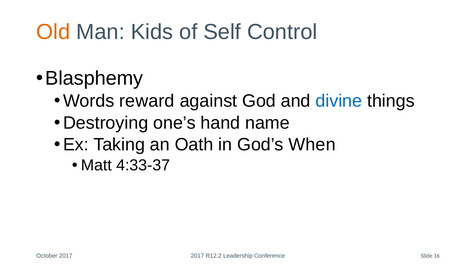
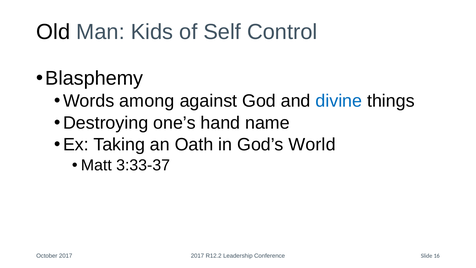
Old colour: orange -> black (53, 32)
reward: reward -> among (147, 101)
When: When -> World (312, 144)
4:33-37: 4:33-37 -> 3:33-37 (143, 165)
